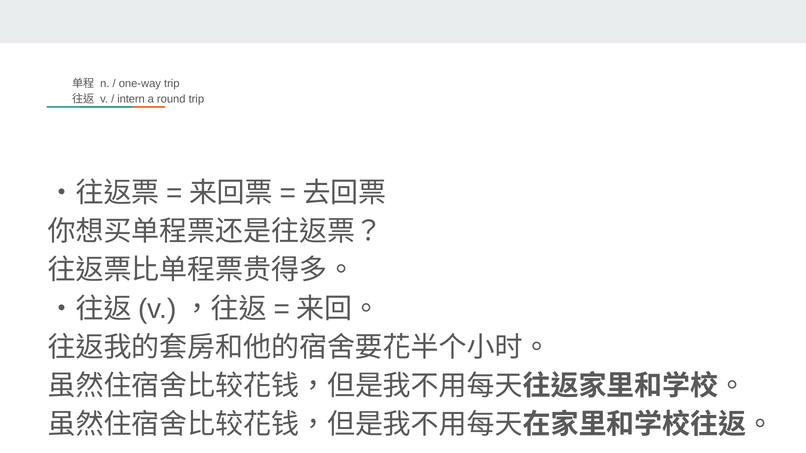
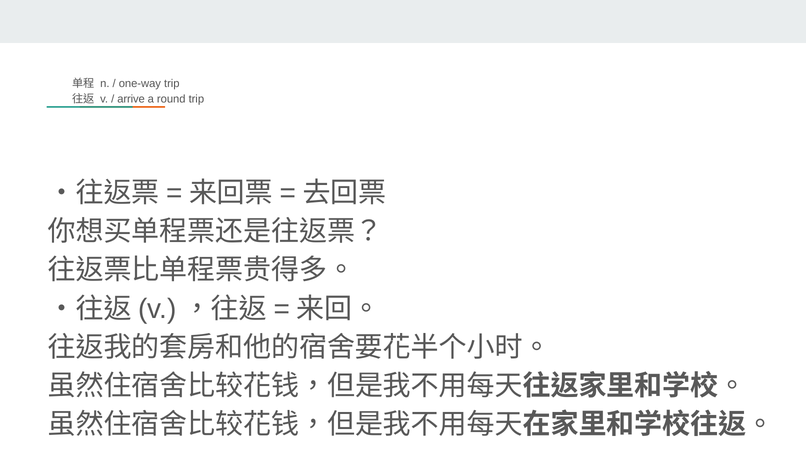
intern: intern -> arrive (131, 99)
